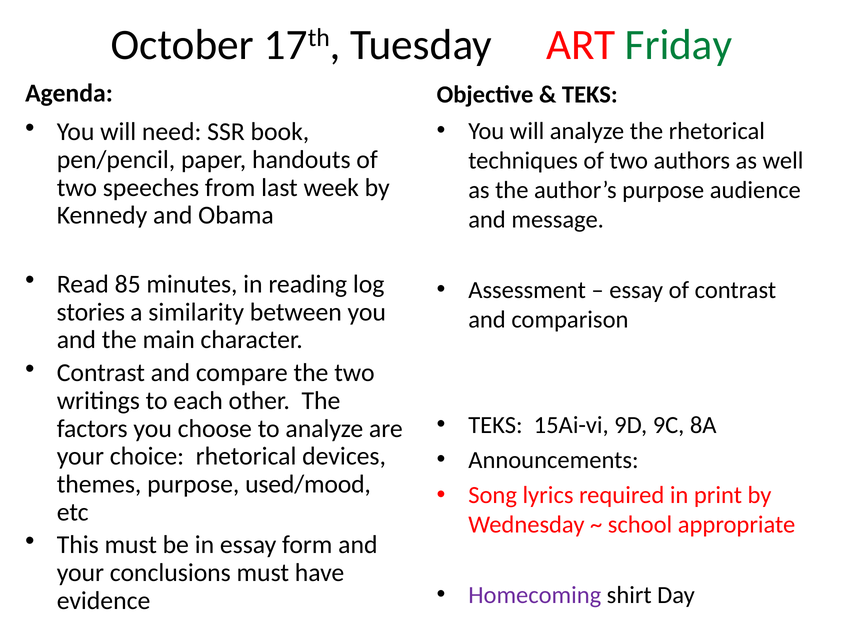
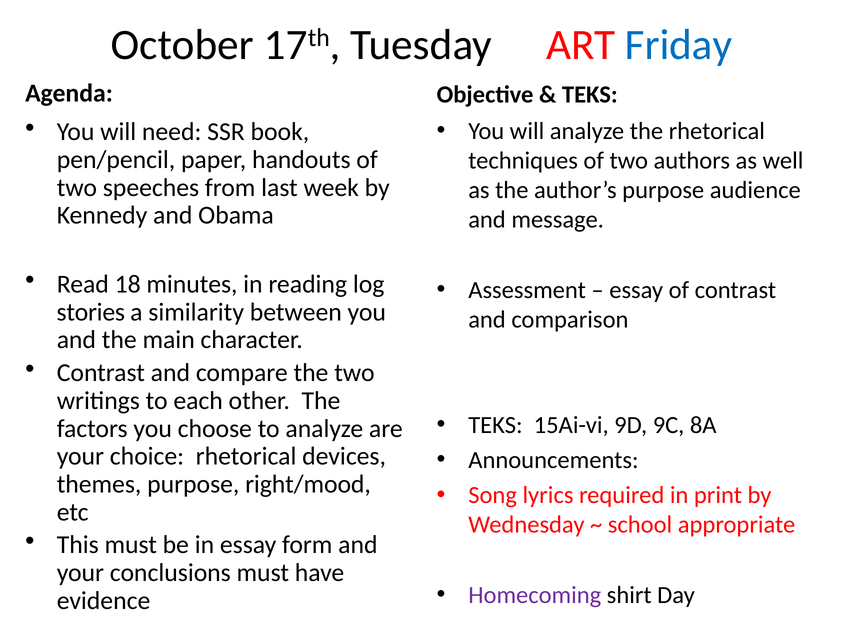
Friday colour: green -> blue (679, 45)
85: 85 -> 18 (128, 284)
used/mood: used/mood -> right/mood (308, 484)
